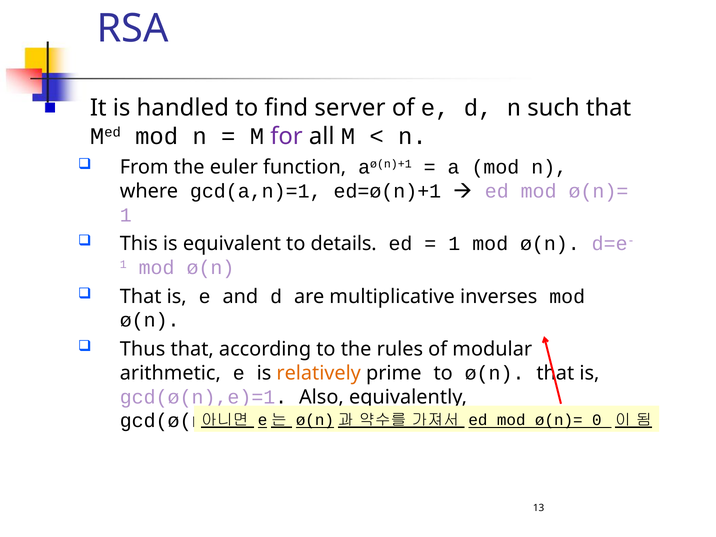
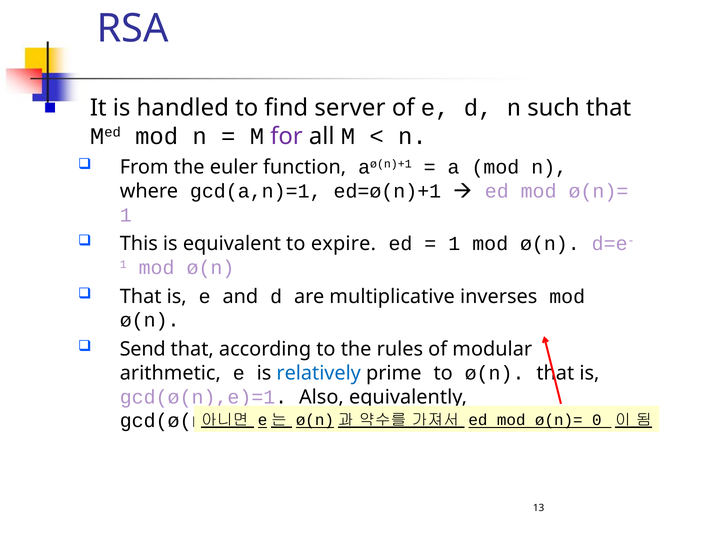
details: details -> expire (343, 244)
Thus: Thus -> Send (143, 349)
relatively colour: orange -> blue (319, 373)
